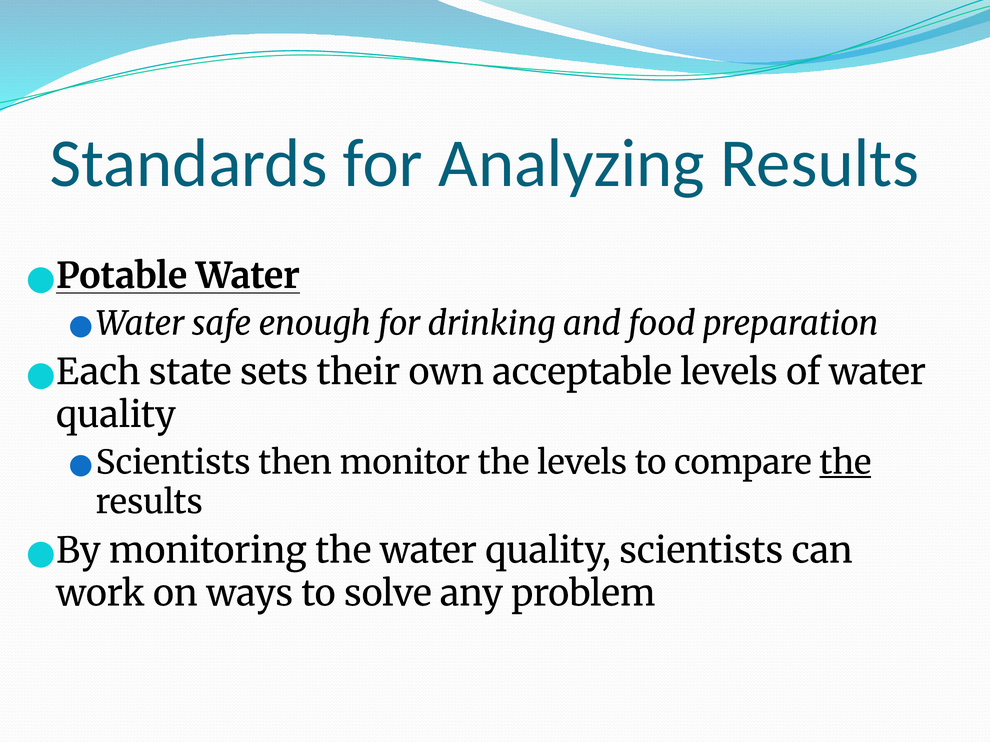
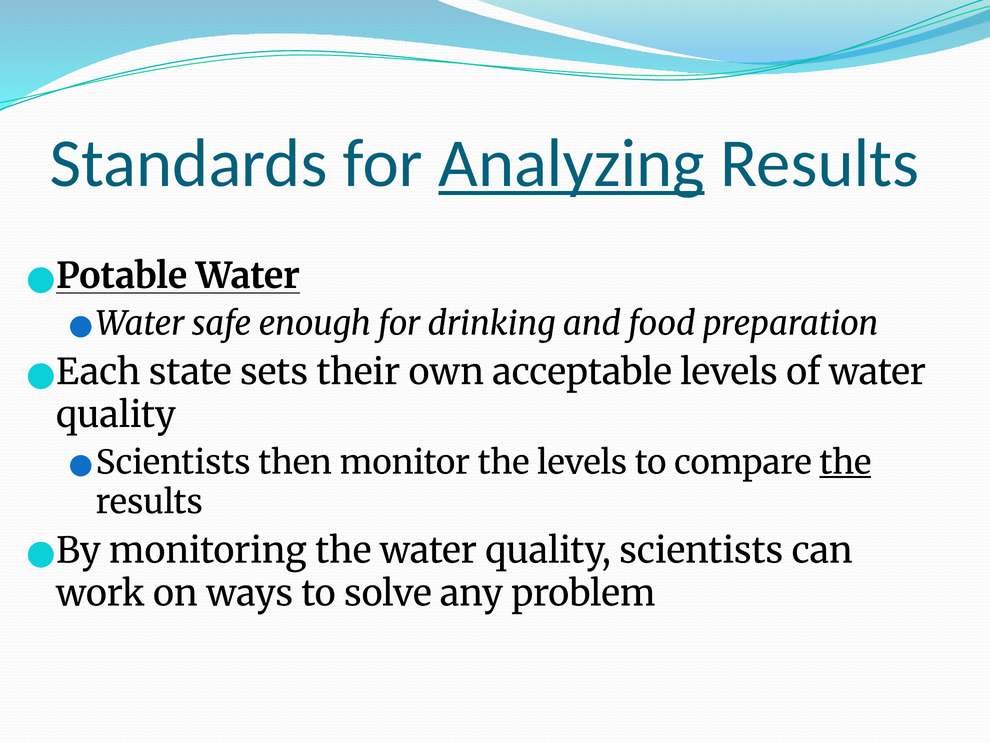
Analyzing underline: none -> present (572, 164)
